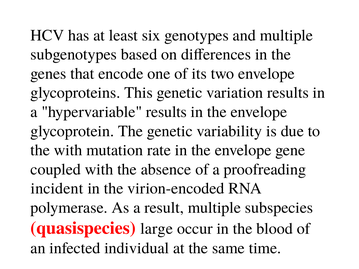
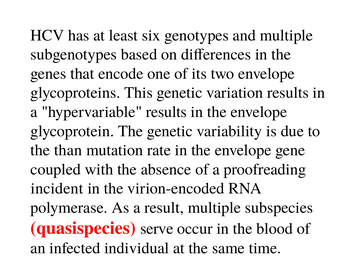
the with: with -> than (68, 150)
large: large -> serve (157, 229)
